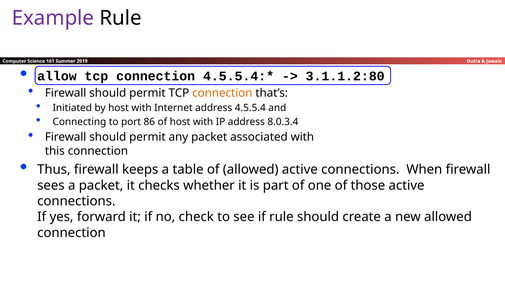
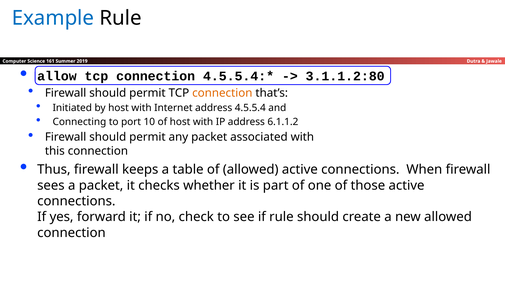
Example colour: purple -> blue (53, 18)
86: 86 -> 10 (149, 122)
8.0.3.4: 8.0.3.4 -> 6.1.1.2 (283, 122)
